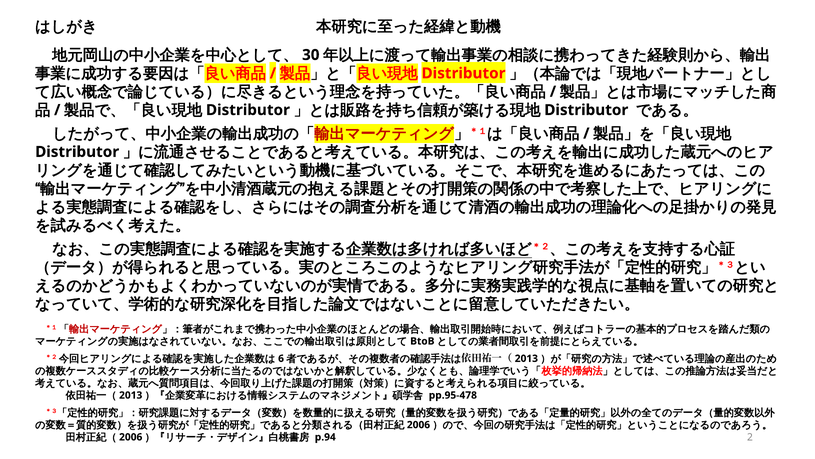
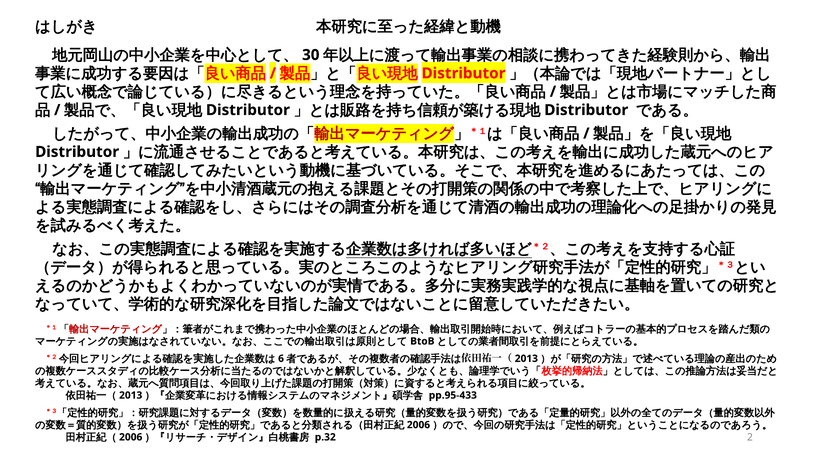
pp.95-478: pp.95-478 -> pp.95-433 (453, 395)
p.94: p.94 -> p.32 (325, 437)
